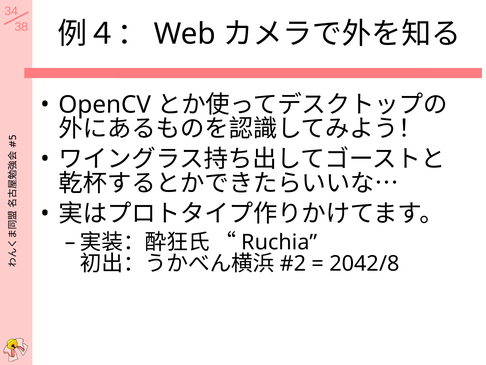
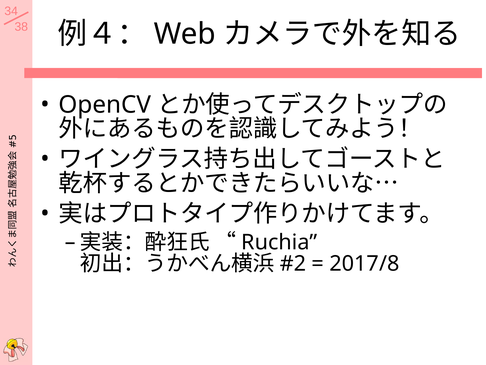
2042/8: 2042/8 -> 2017/8 (365, 263)
